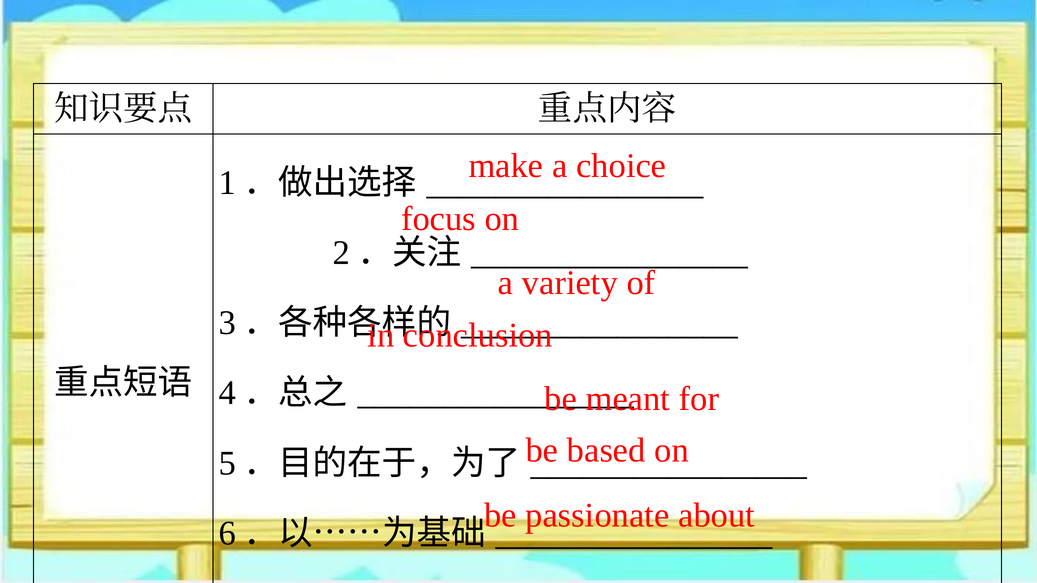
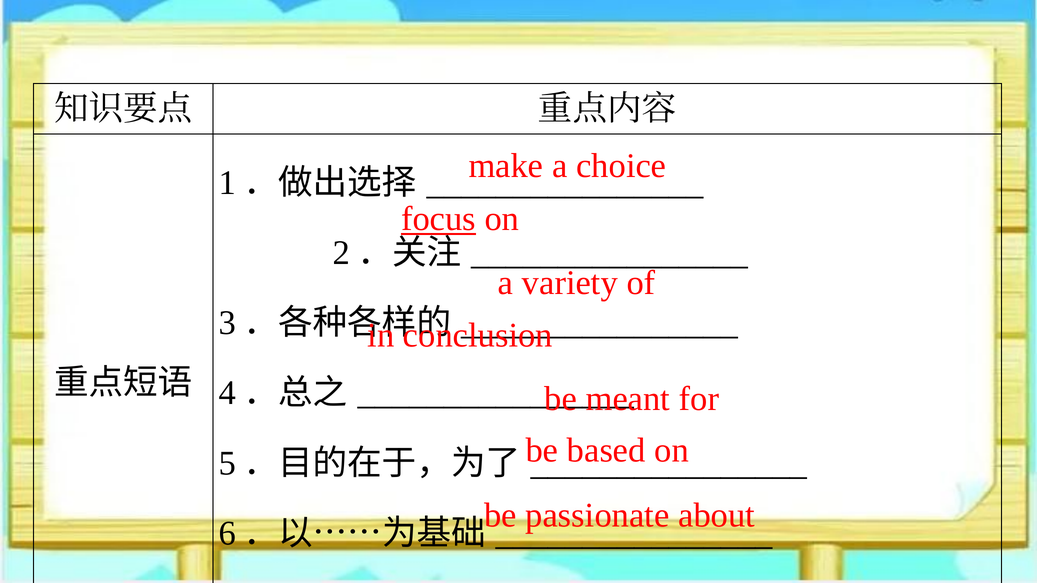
focus underline: none -> present (439, 219)
